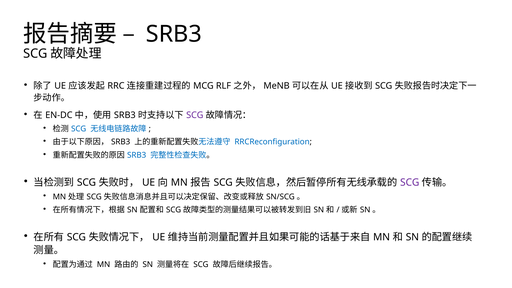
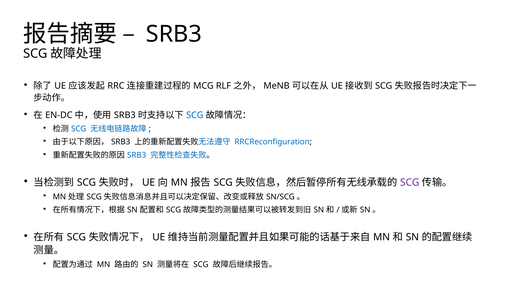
SCG colour: purple -> blue (195, 115)
